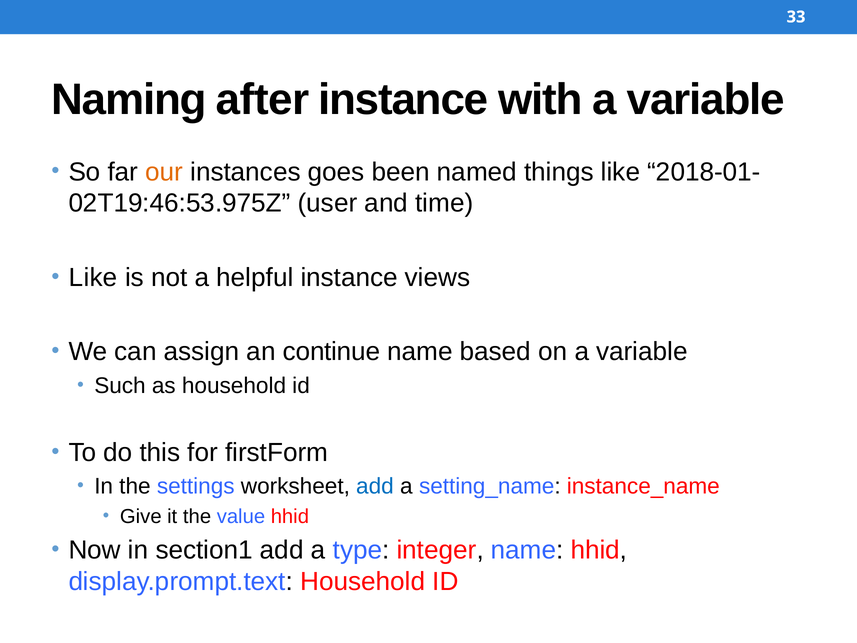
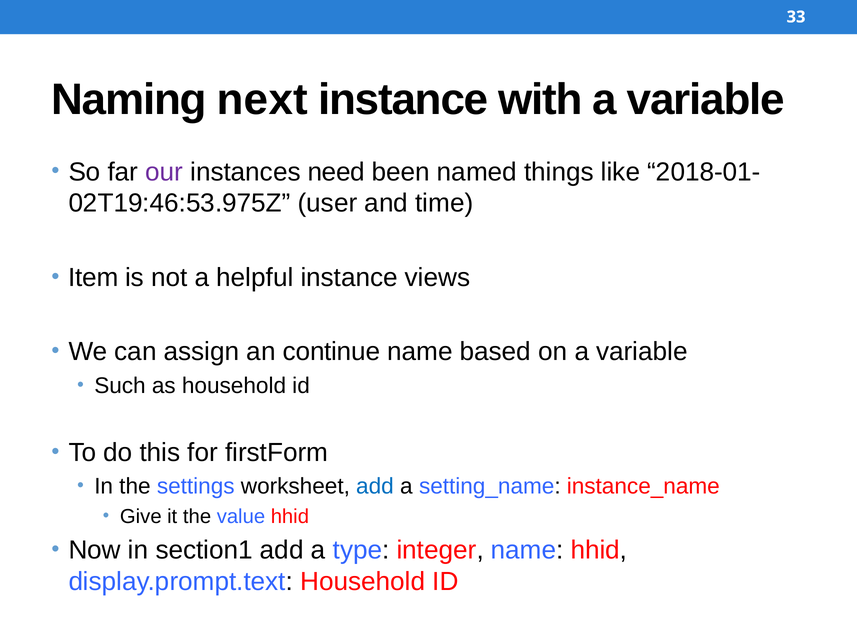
after: after -> next (262, 99)
our colour: orange -> purple (164, 172)
goes: goes -> need (336, 172)
Like: Like -> Item (93, 277)
